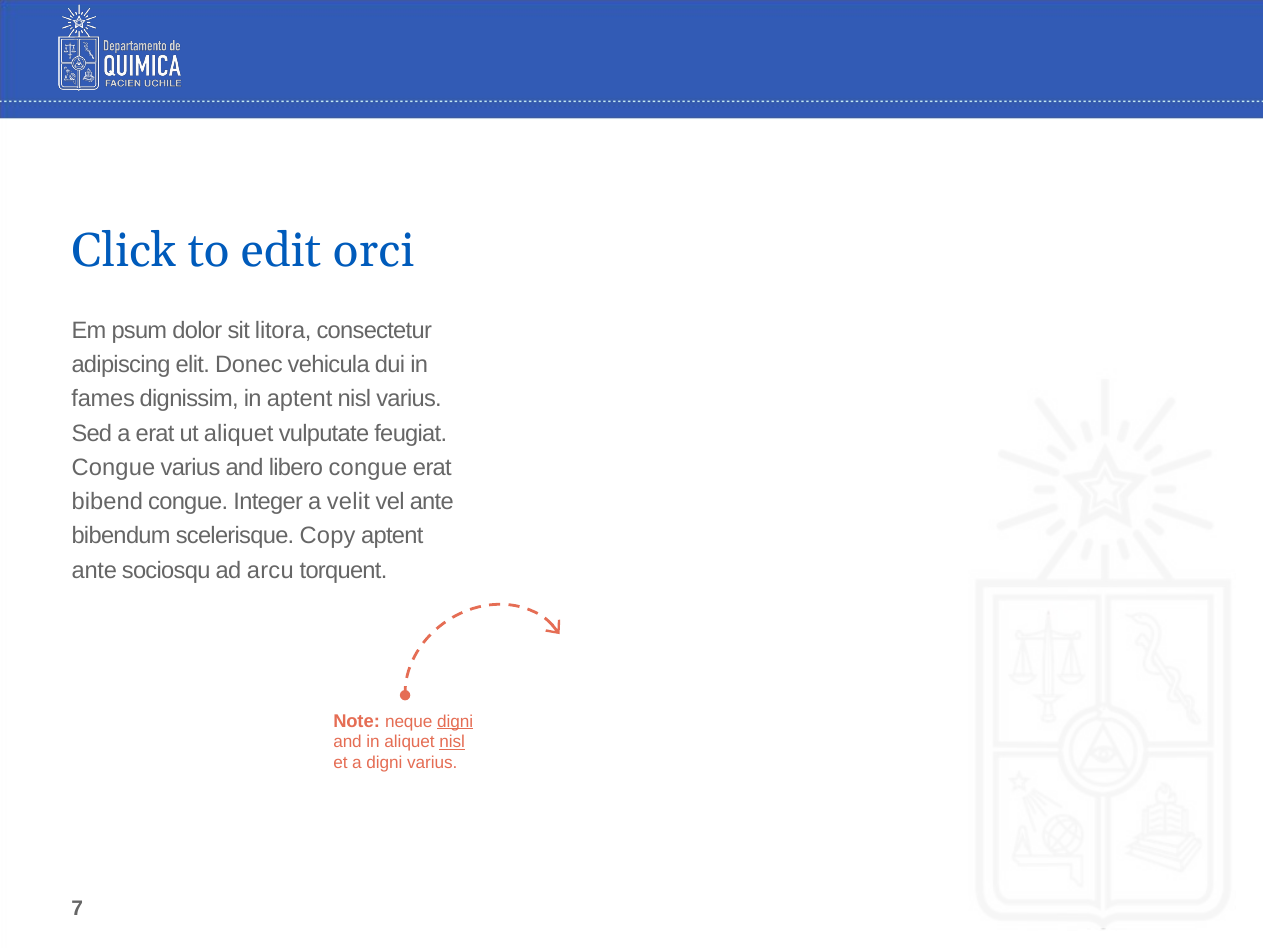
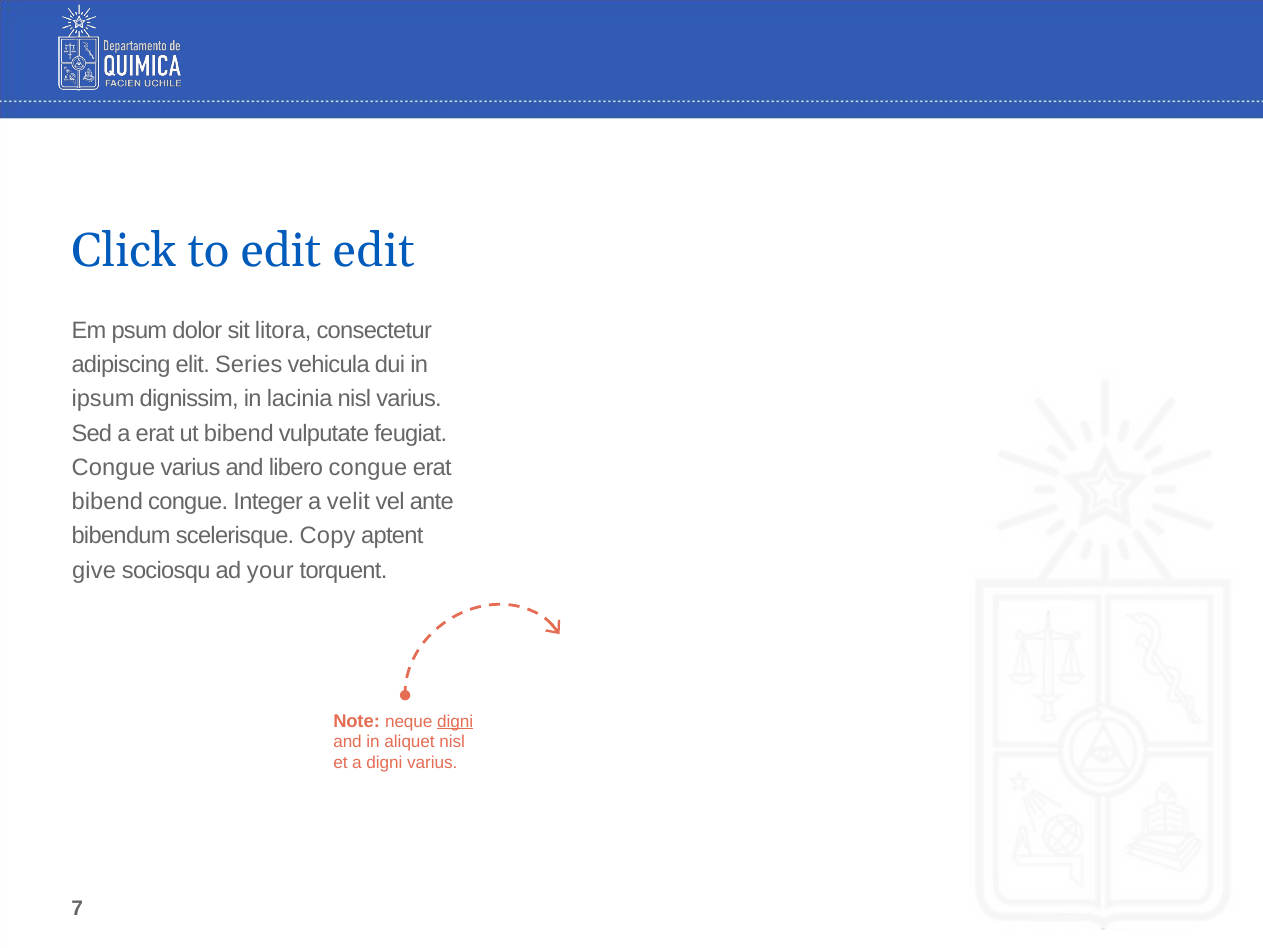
edit orci: orci -> edit (374, 250)
Donec: Donec -> Series (249, 365)
fames: fames -> ipsum (103, 399)
in aptent: aptent -> lacinia (300, 399)
ut aliquet: aliquet -> bibend (239, 433)
ante: ante -> give (94, 570)
arcu: arcu -> your (270, 570)
nisl underline: present -> none (452, 742)
